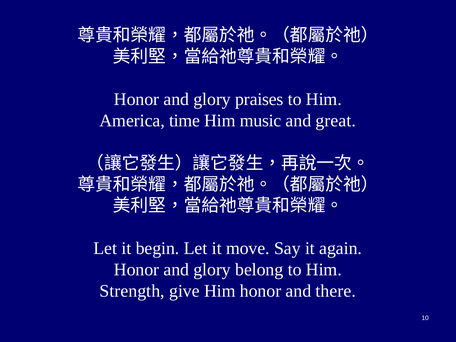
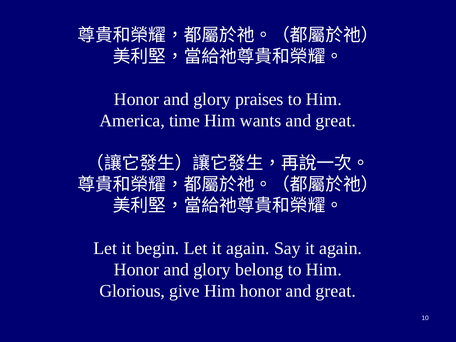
music: music -> wants (261, 121)
Let it move: move -> again (248, 248)
Strength: Strength -> Glorious (132, 291)
honor and there: there -> great (336, 291)
